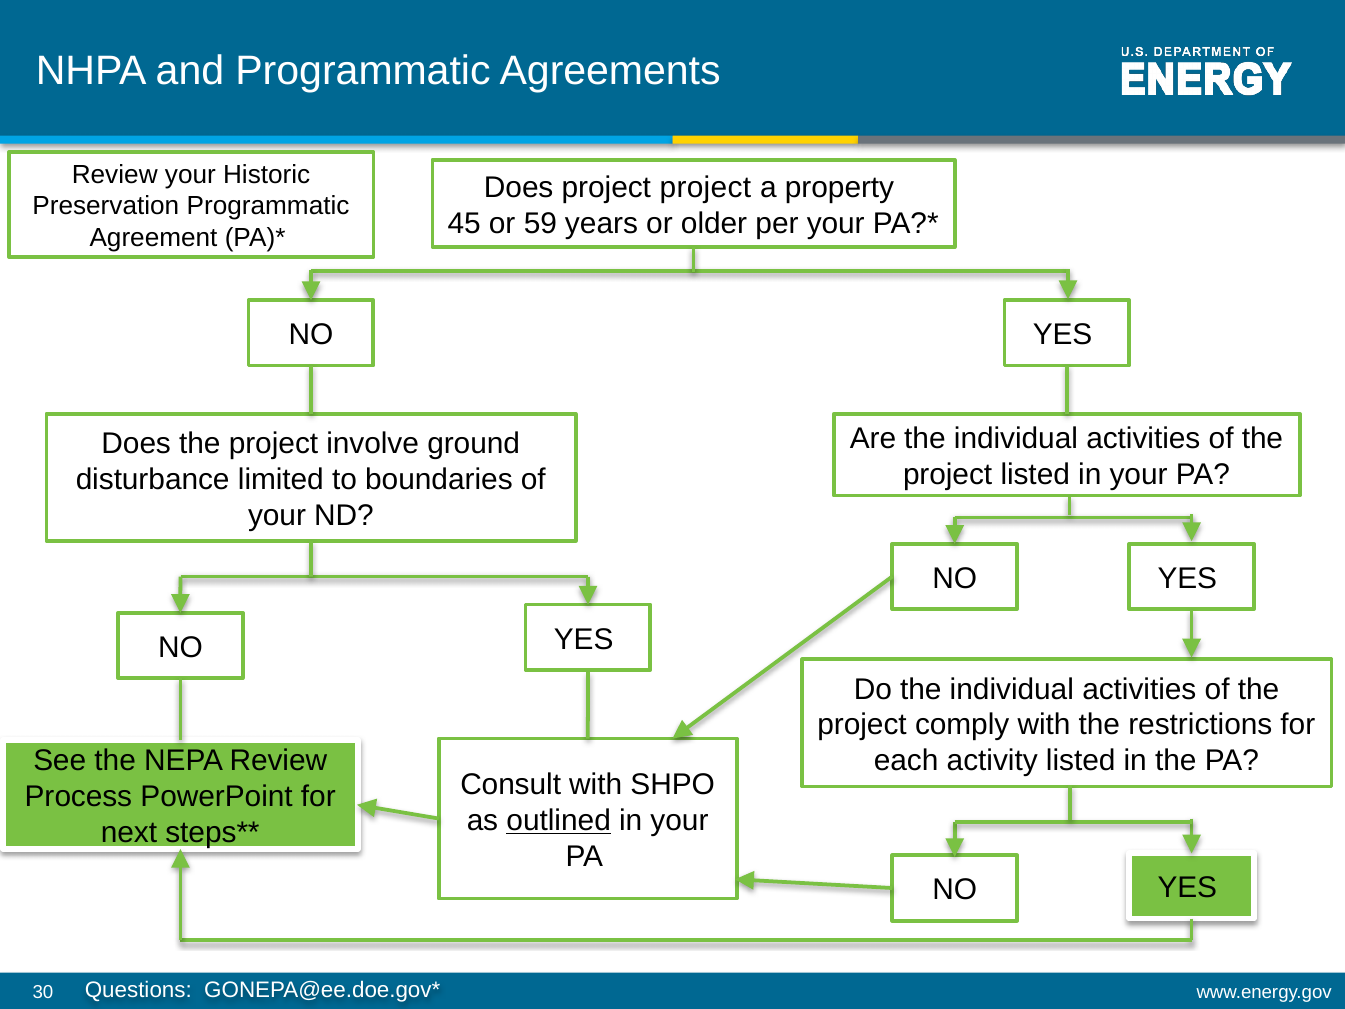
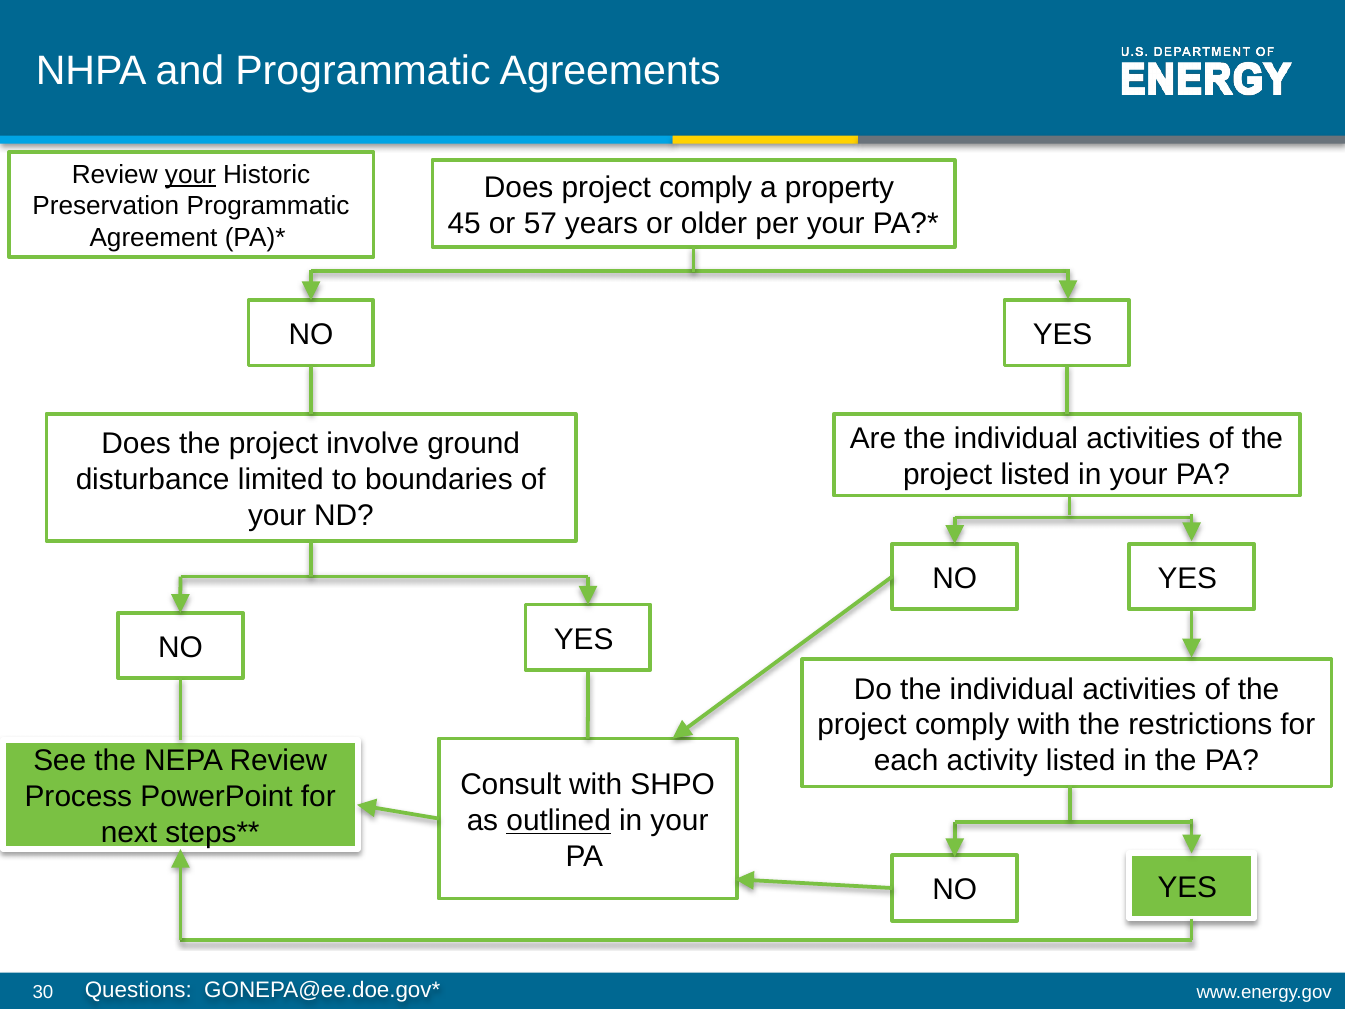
your underline: none -> present (190, 175)
Does project project: project -> comply (706, 188)
59: 59 -> 57 (540, 223)
